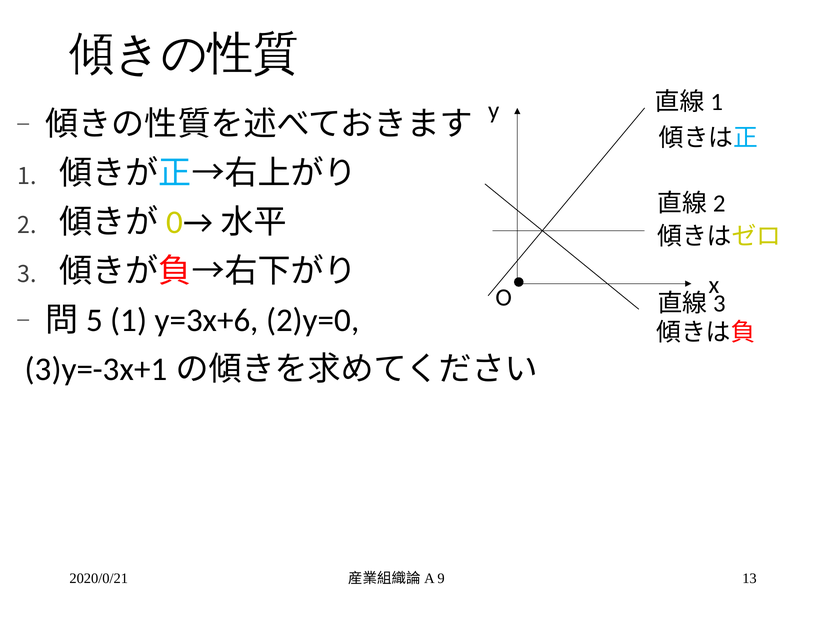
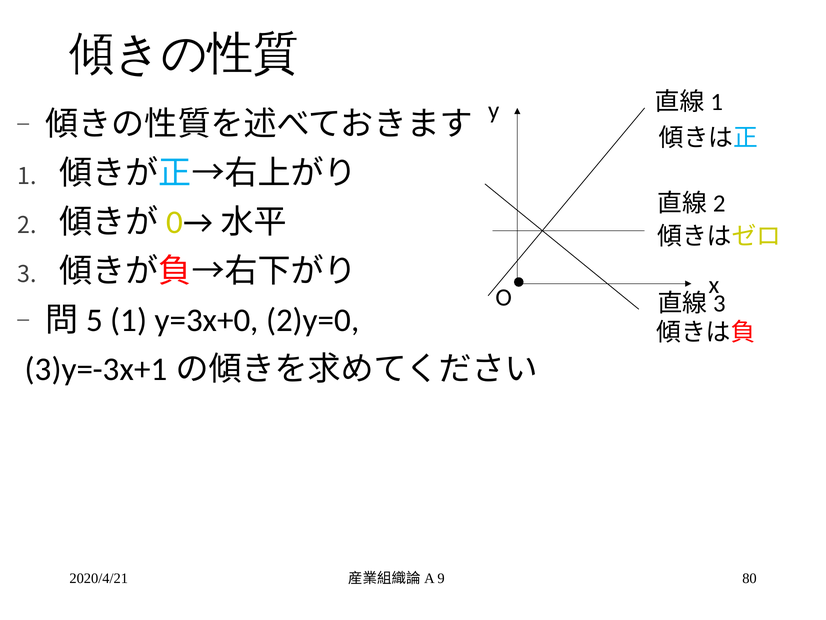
y=3x+6: y=3x+6 -> y=3x+0 (207, 320)
2020/0/21: 2020/0/21 -> 2020/4/21 (99, 578)
13: 13 -> 80 (749, 578)
